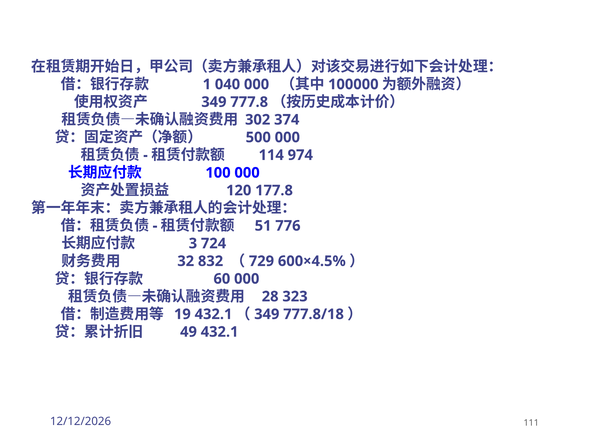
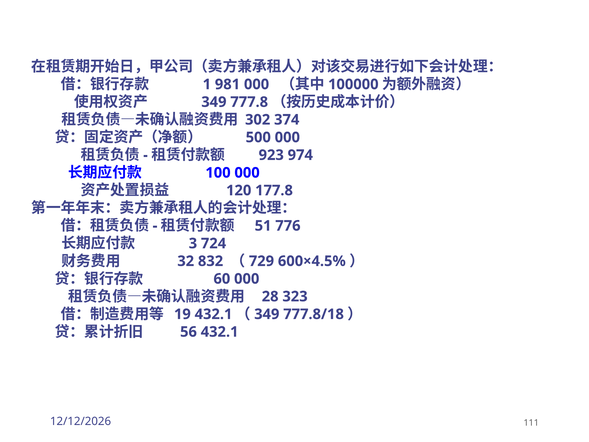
040: 040 -> 981 (227, 84)
114: 114 -> 923 (271, 155)
49: 49 -> 56 (188, 332)
